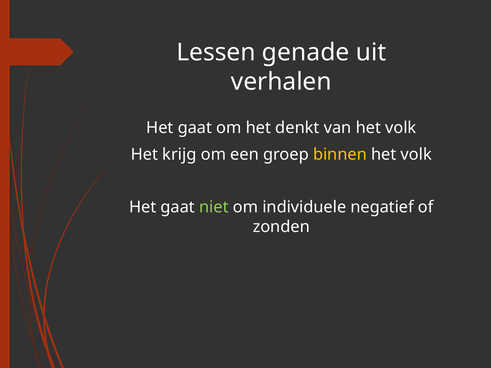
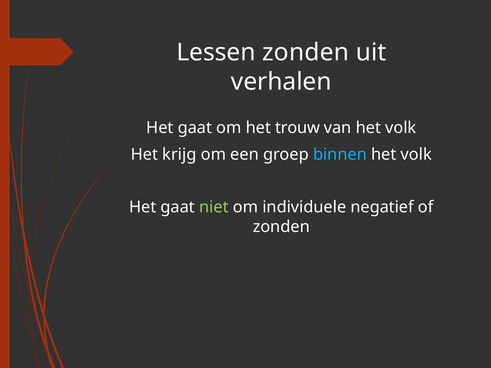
Lessen genade: genade -> zonden (306, 52)
denkt: denkt -> trouw (298, 128)
binnen colour: yellow -> light blue (340, 154)
